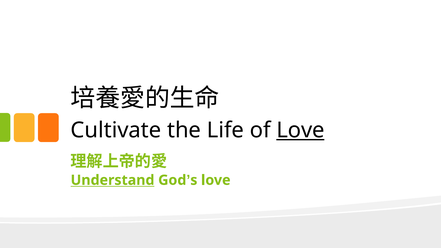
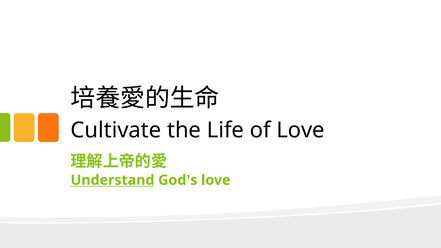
Love underline: present -> none (301, 130)
